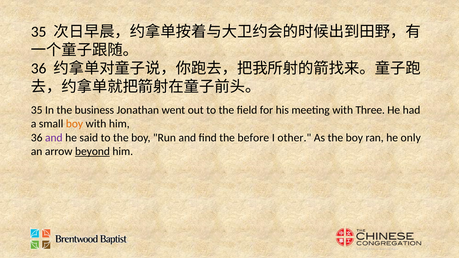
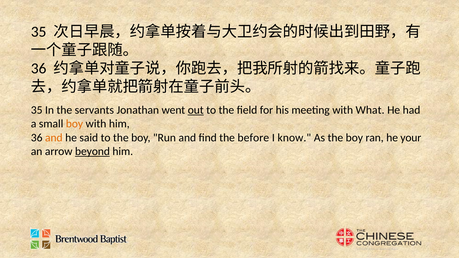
business: business -> servants (94, 110)
out underline: none -> present (196, 110)
Three: Three -> What (370, 110)
and colour: purple -> orange (54, 138)
other: other -> know (294, 138)
only: only -> your (411, 138)
